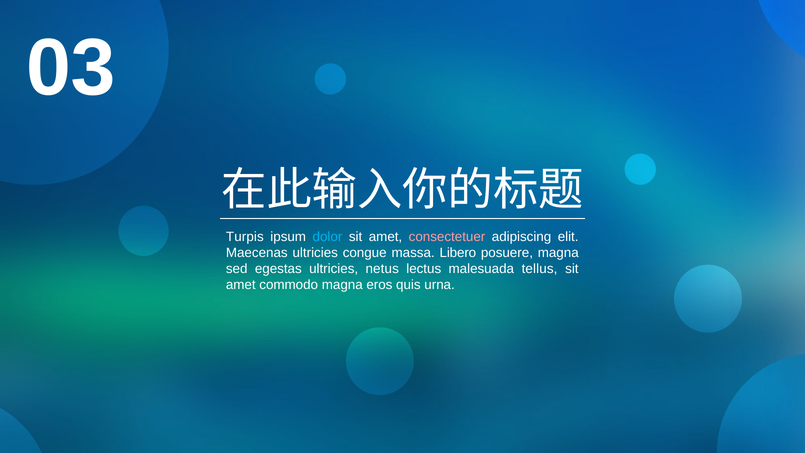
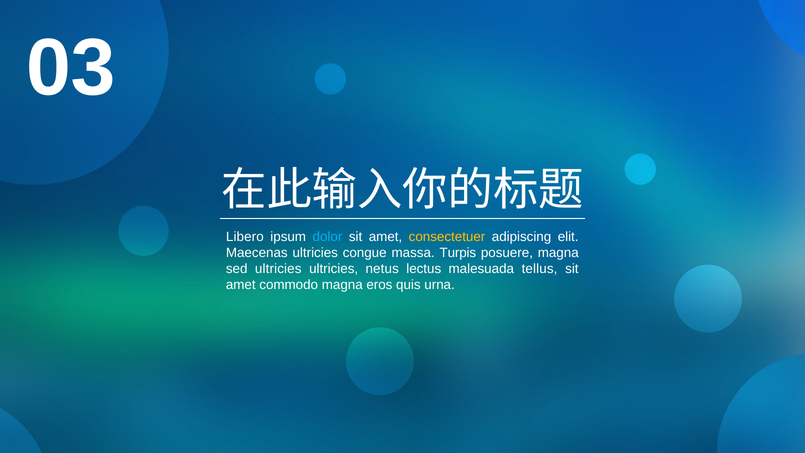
Turpis: Turpis -> Libero (245, 237)
consectetuer colour: pink -> yellow (447, 237)
Libero: Libero -> Turpis (458, 253)
sed egestas: egestas -> ultricies (278, 269)
